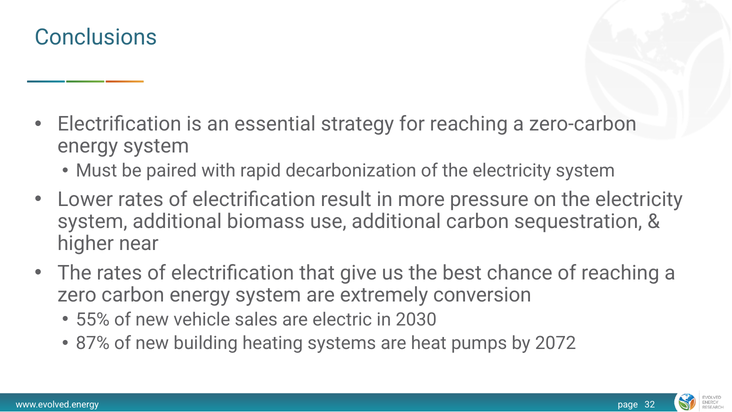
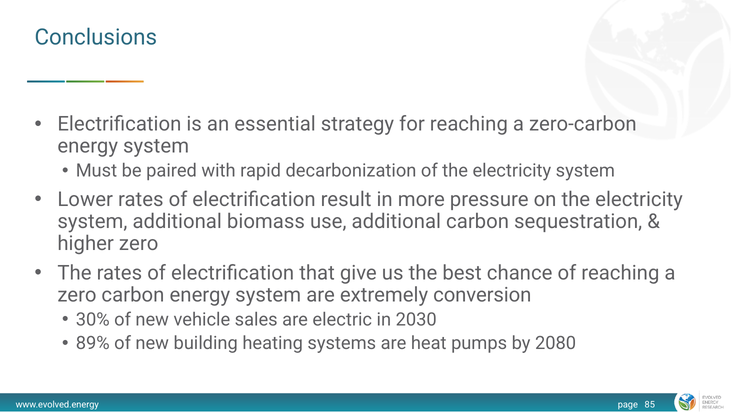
higher near: near -> zero (139, 243)
55%: 55% -> 30% (93, 319)
87%: 87% -> 89% (93, 343)
2072: 2072 -> 2080 (556, 343)
32: 32 -> 85 (650, 404)
